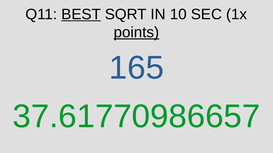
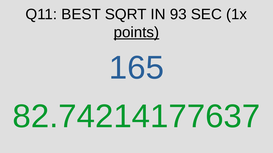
BEST underline: present -> none (81, 14)
10: 10 -> 93 (178, 14)
37.61770986657: 37.61770986657 -> 82.74214177637 (136, 117)
